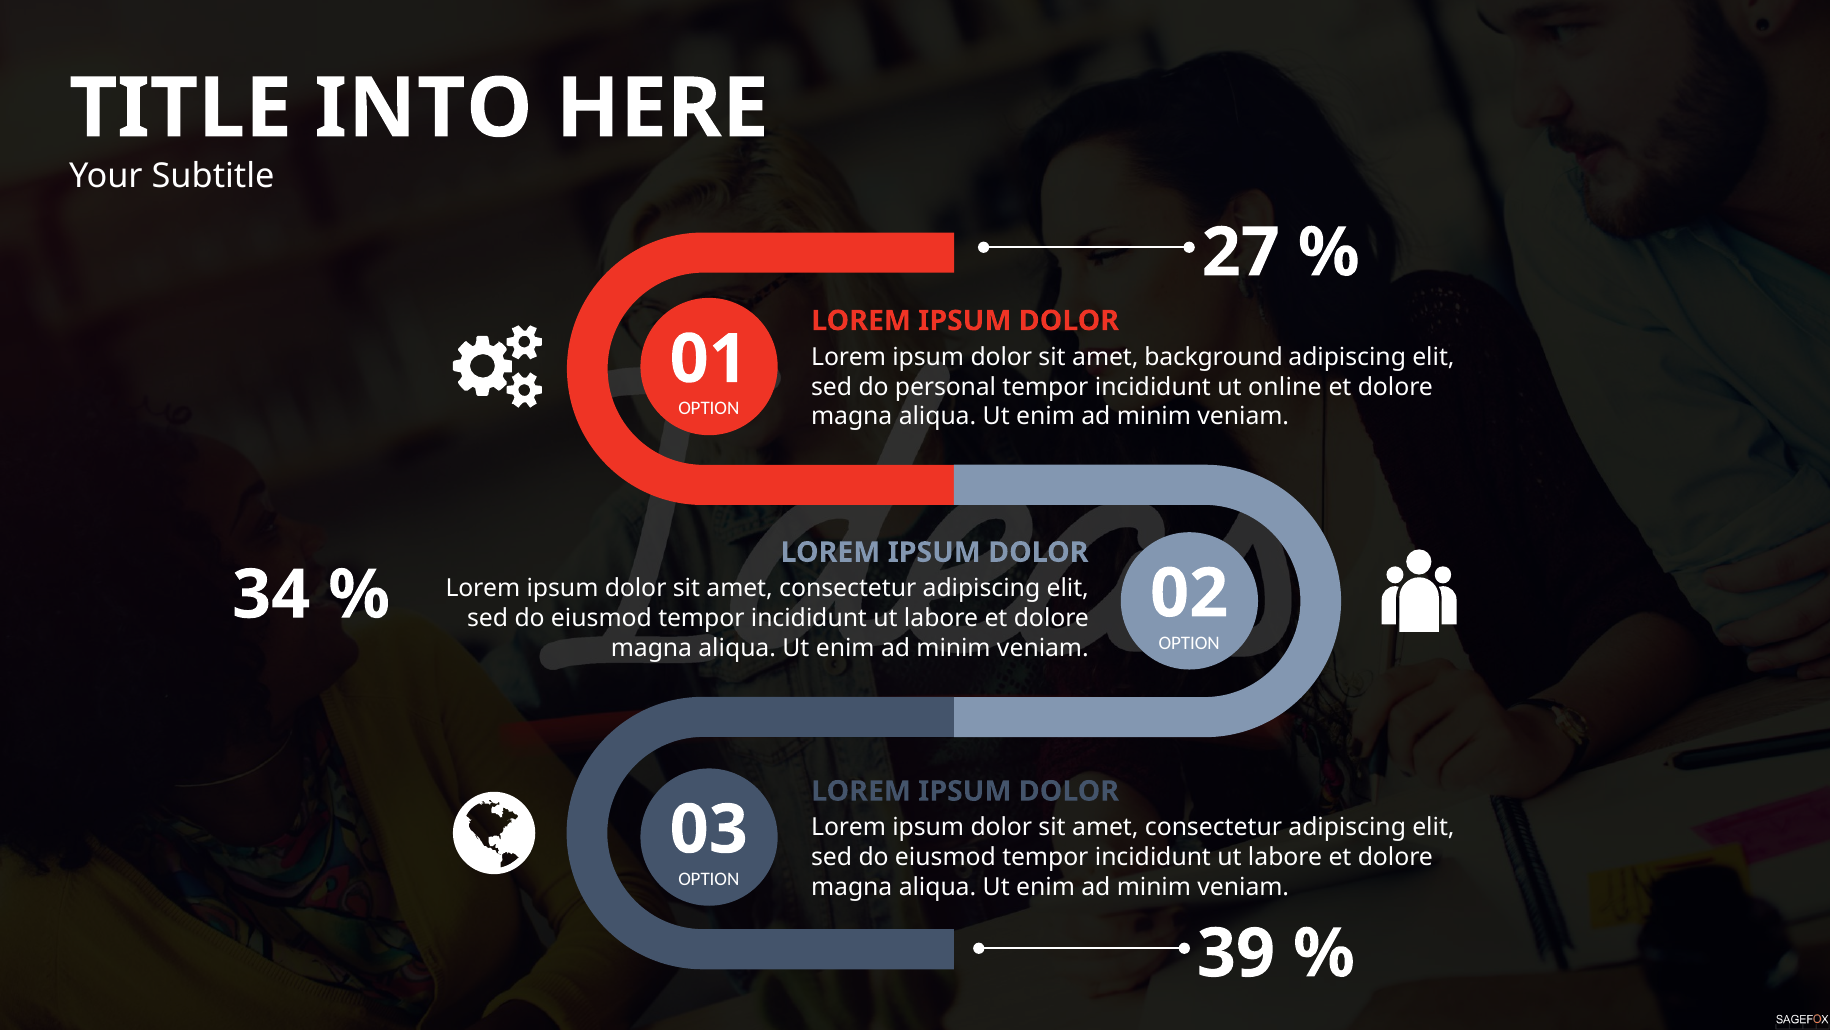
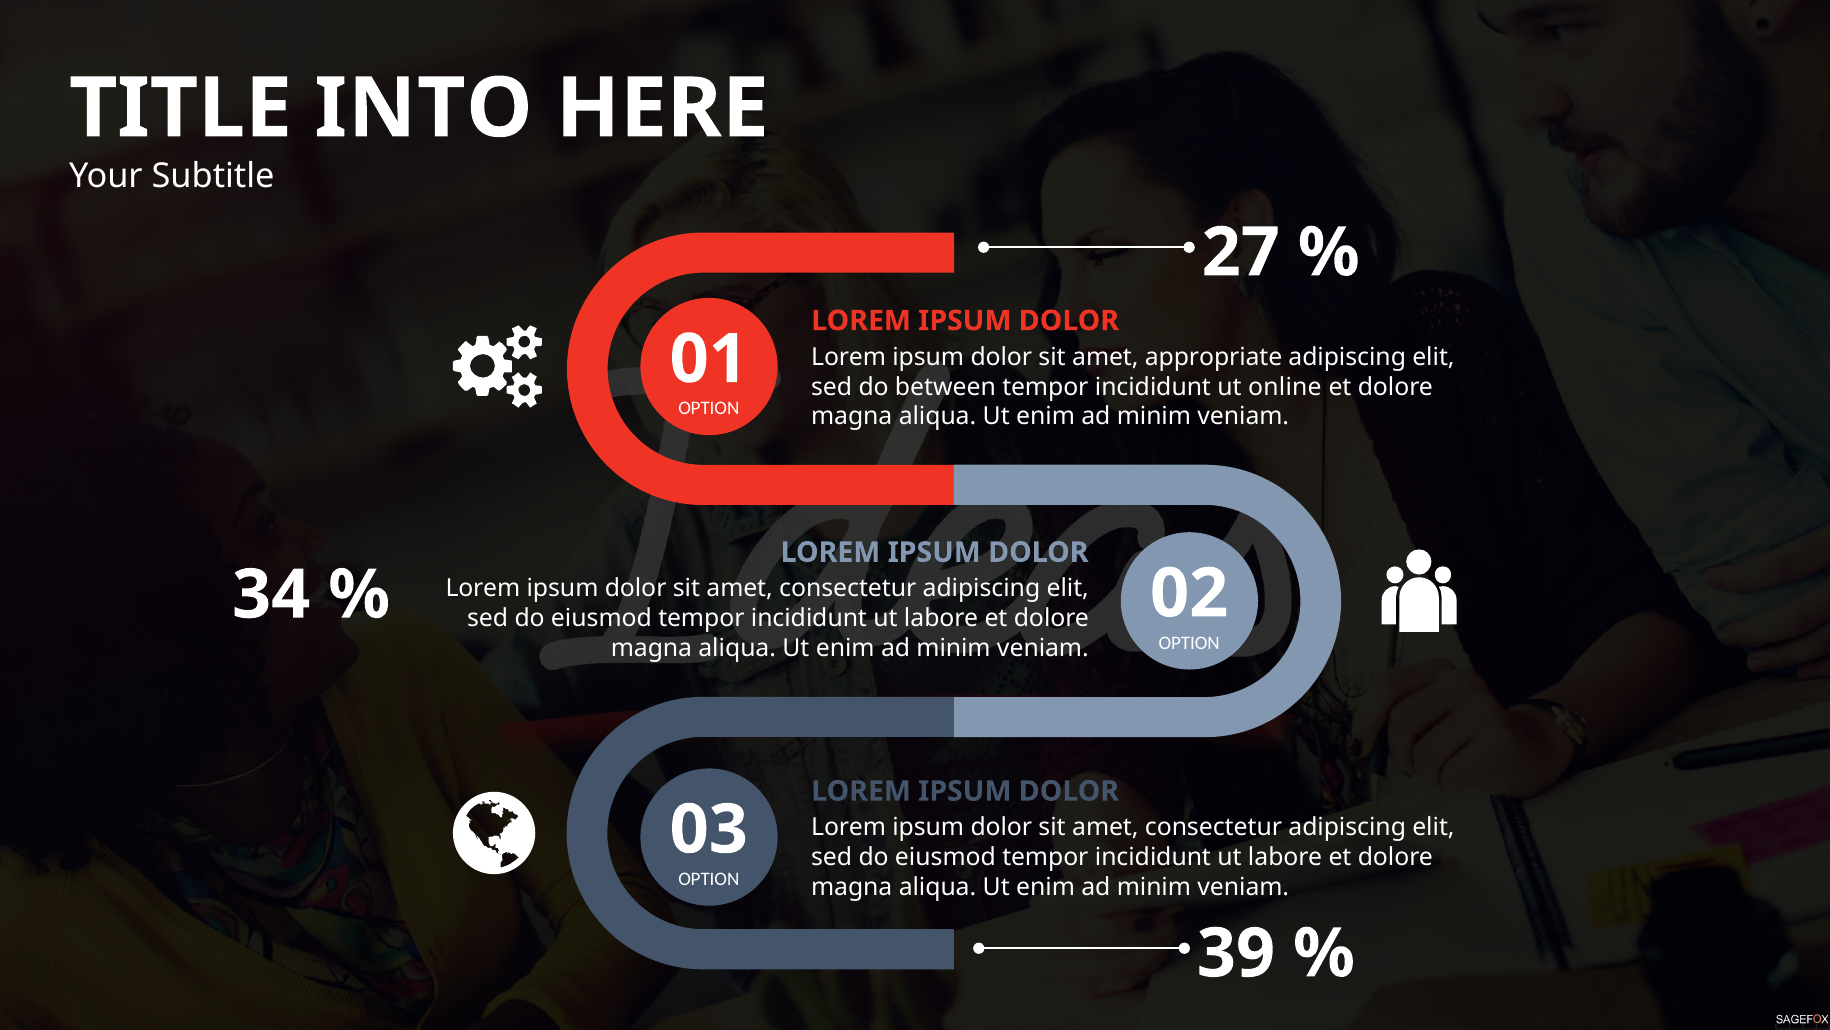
background: background -> appropriate (1214, 357)
personal: personal -> between (945, 387)
